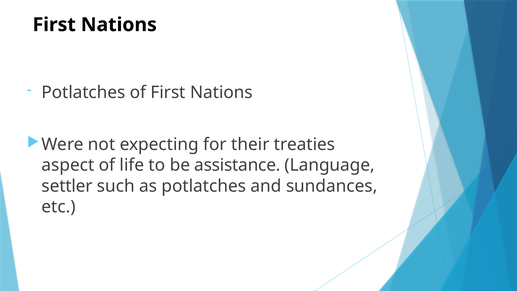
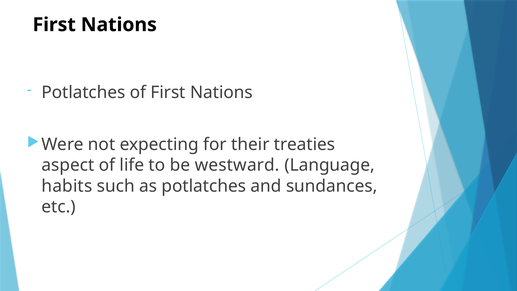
assistance: assistance -> westward (237, 165)
settler: settler -> habits (67, 186)
